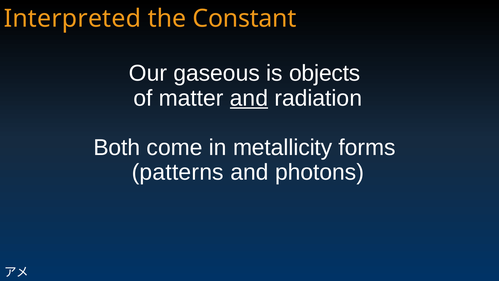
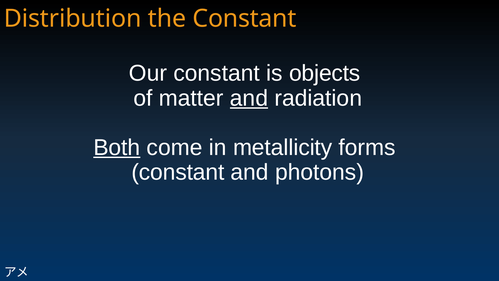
Interpreted: Interpreted -> Distribution (73, 19)
Our gaseous: gaseous -> constant (217, 73)
Both underline: none -> present (117, 147)
patterns: patterns -> constant (178, 172)
